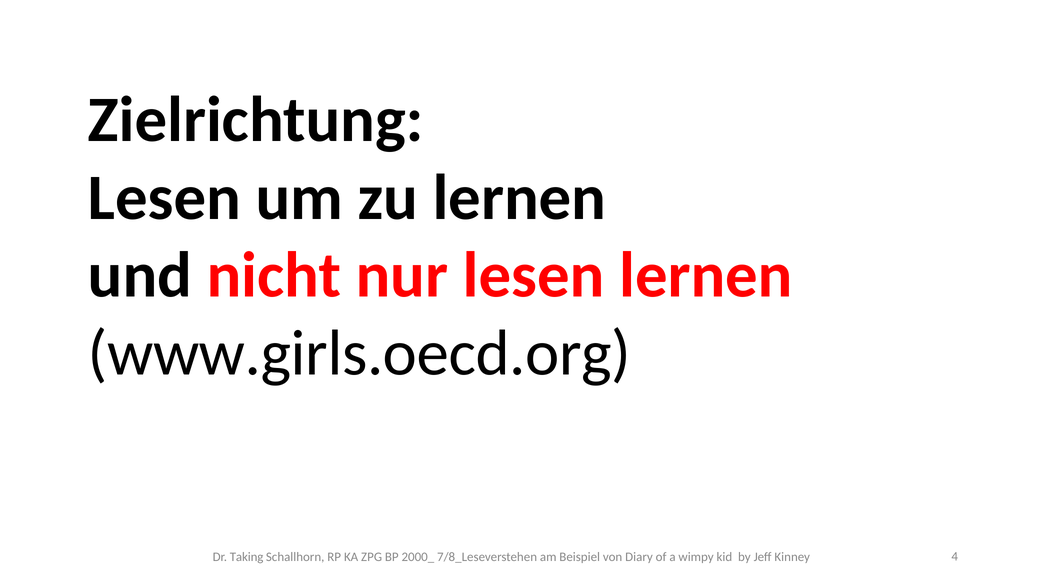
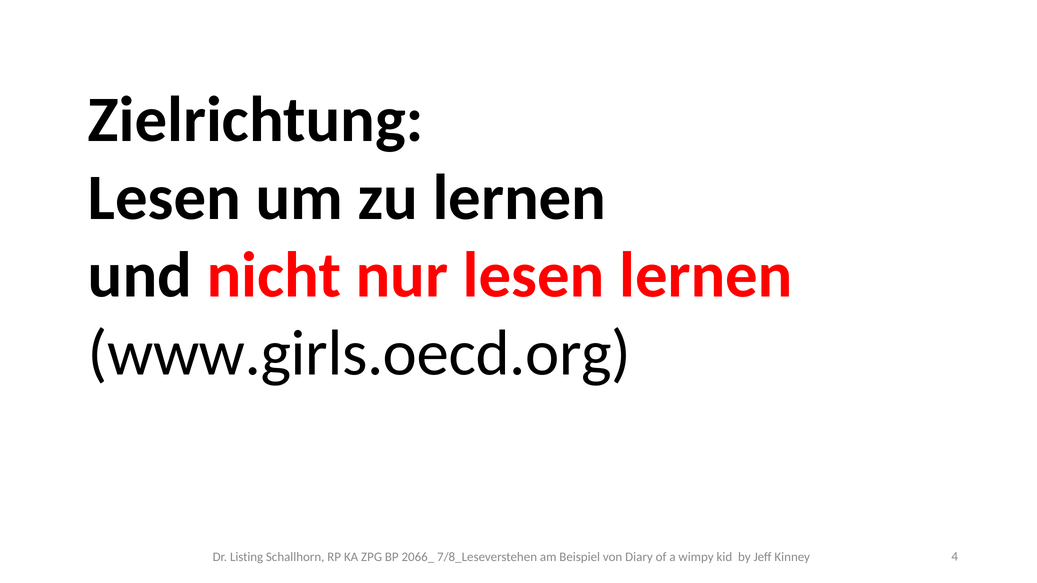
Taking: Taking -> Listing (247, 557)
2000_: 2000_ -> 2066_ (418, 557)
